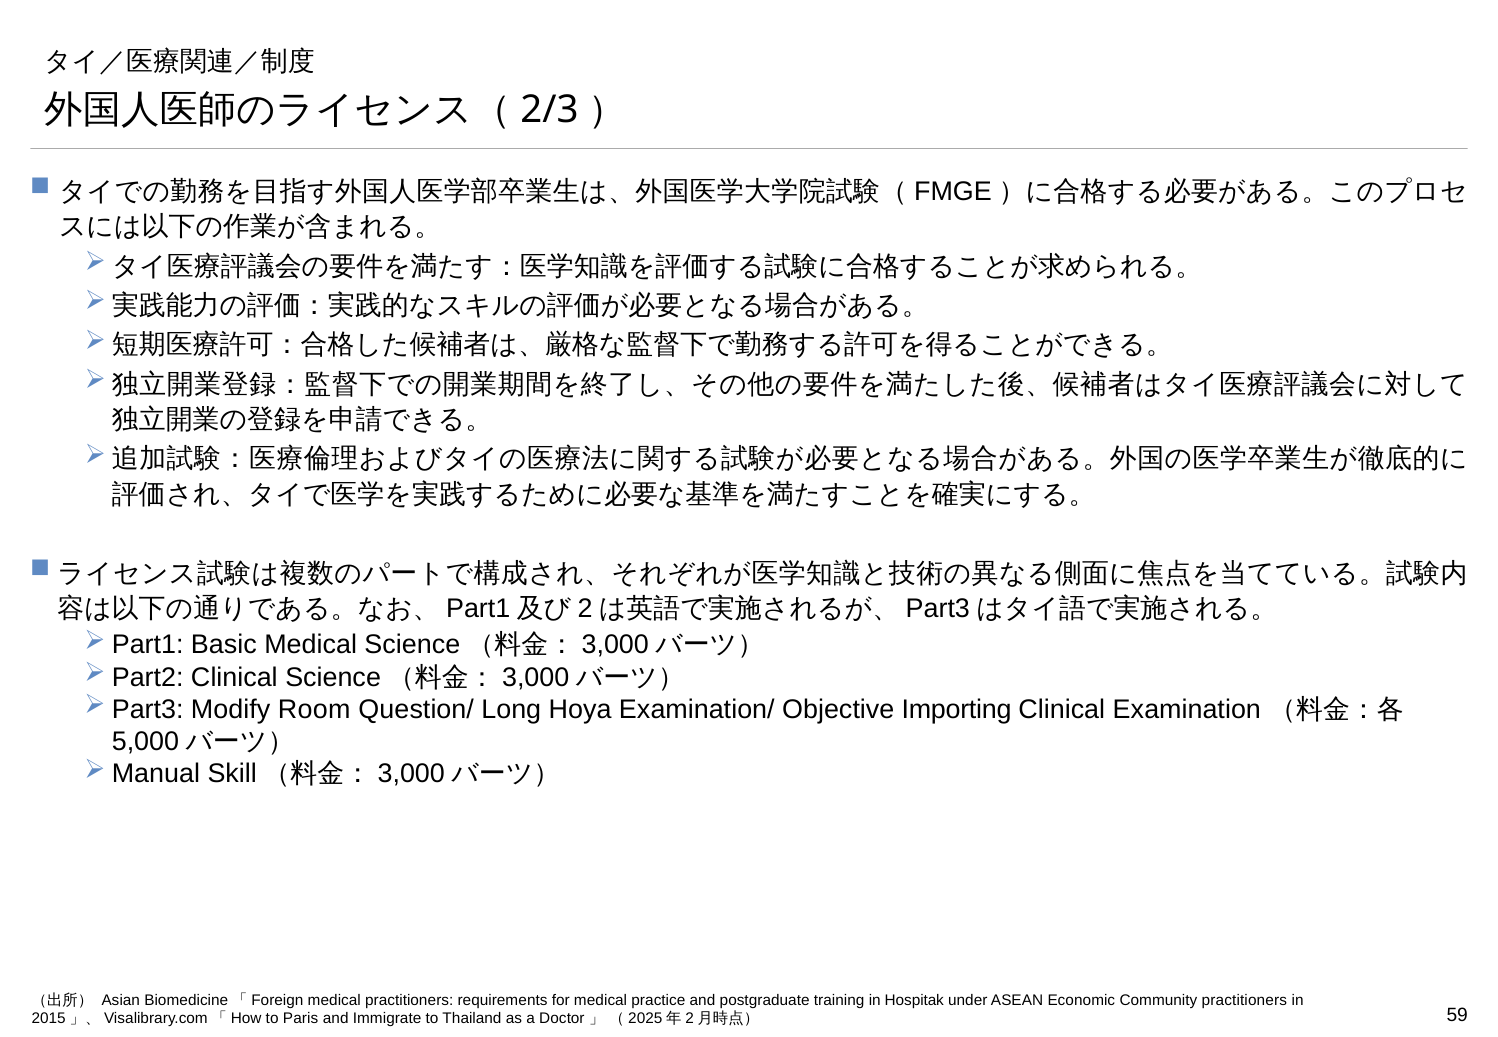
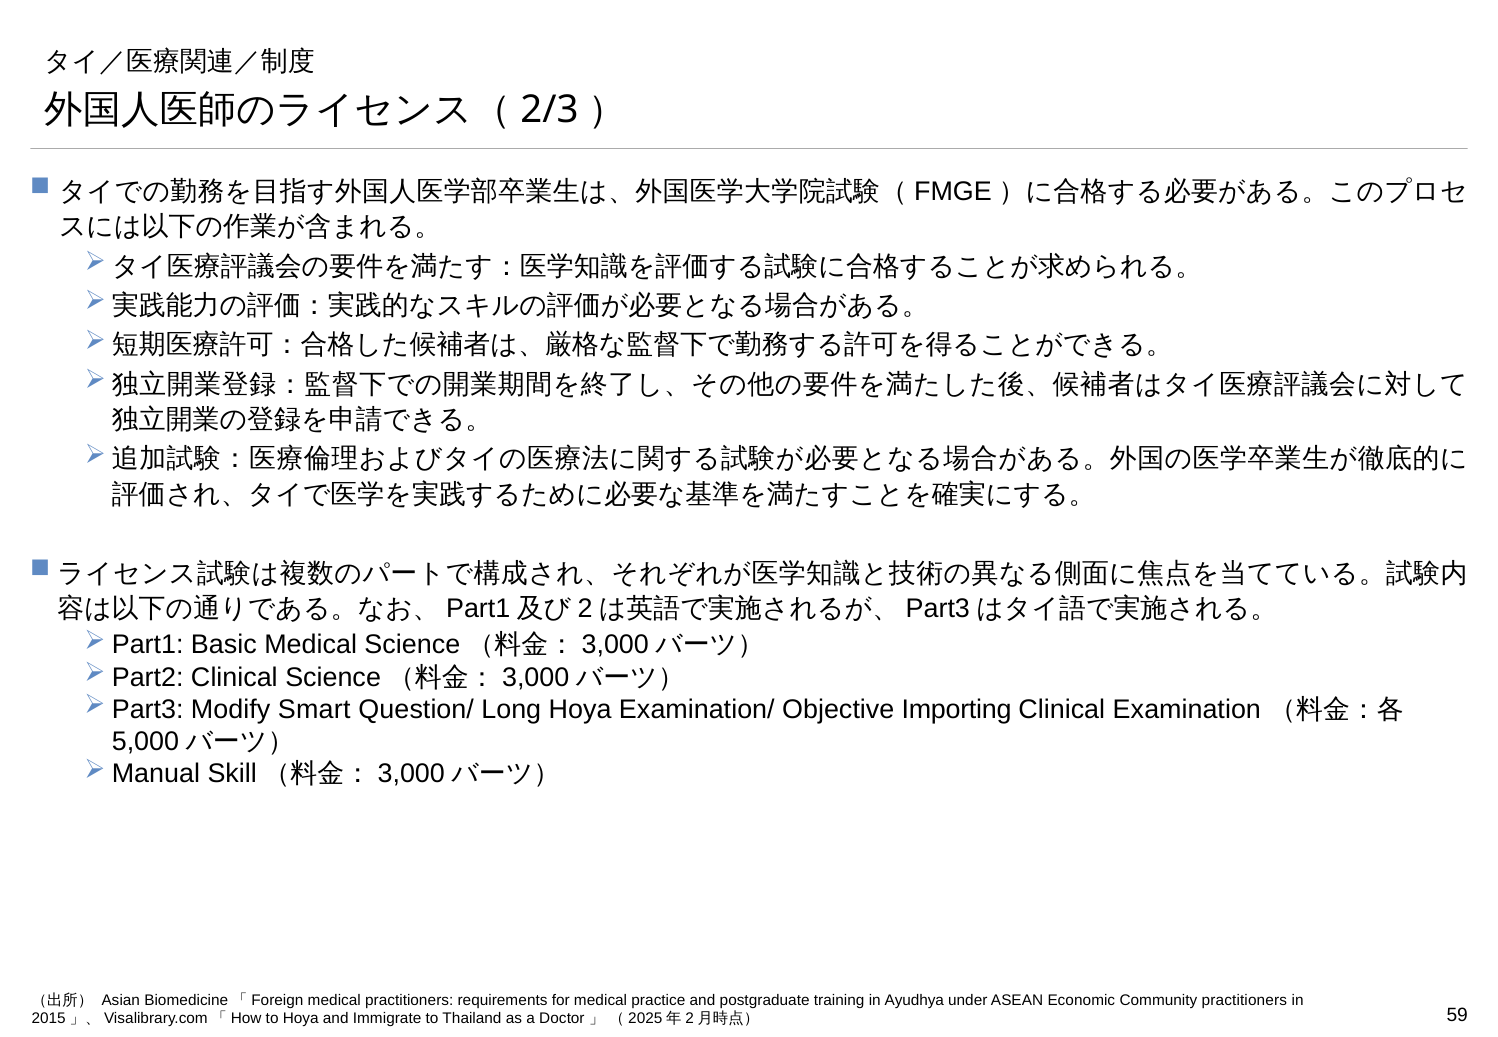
Room: Room -> Smart (314, 710)
Hospitak: Hospitak -> Ayudhya (914, 1001)
to Paris: Paris -> Hoya (301, 1019)
